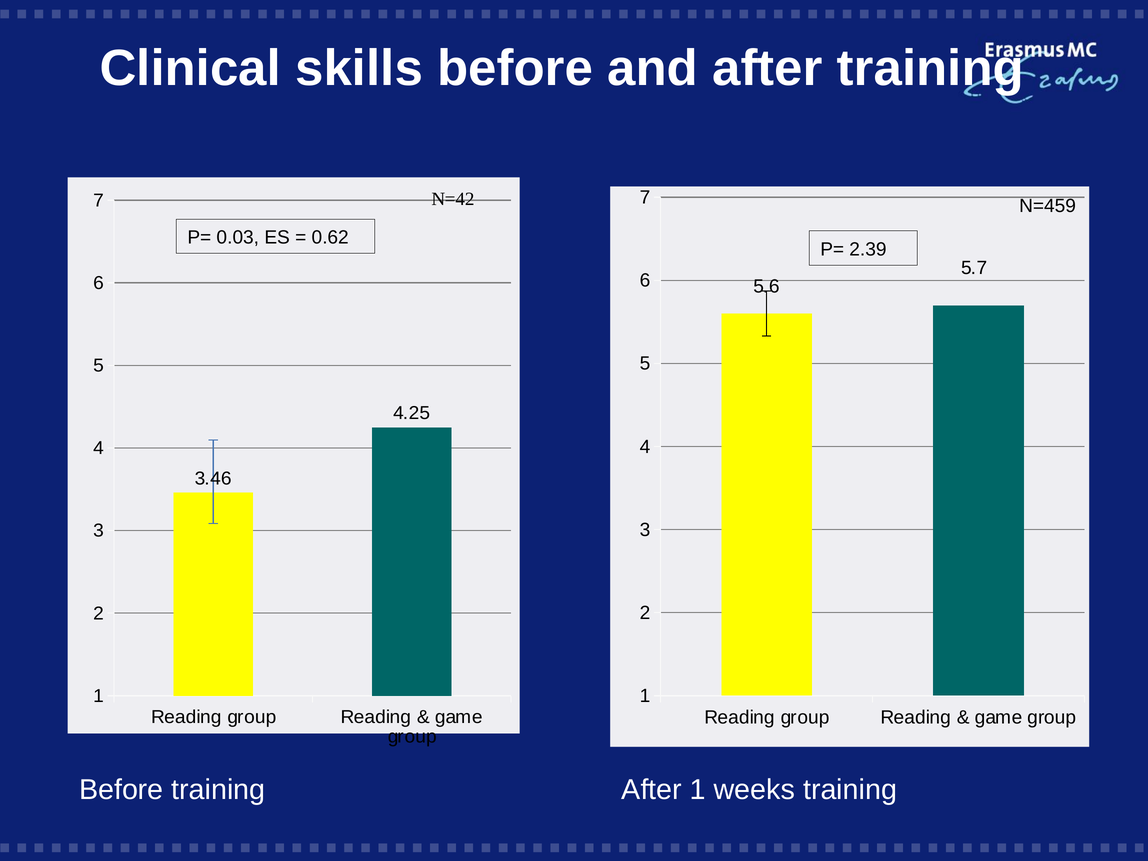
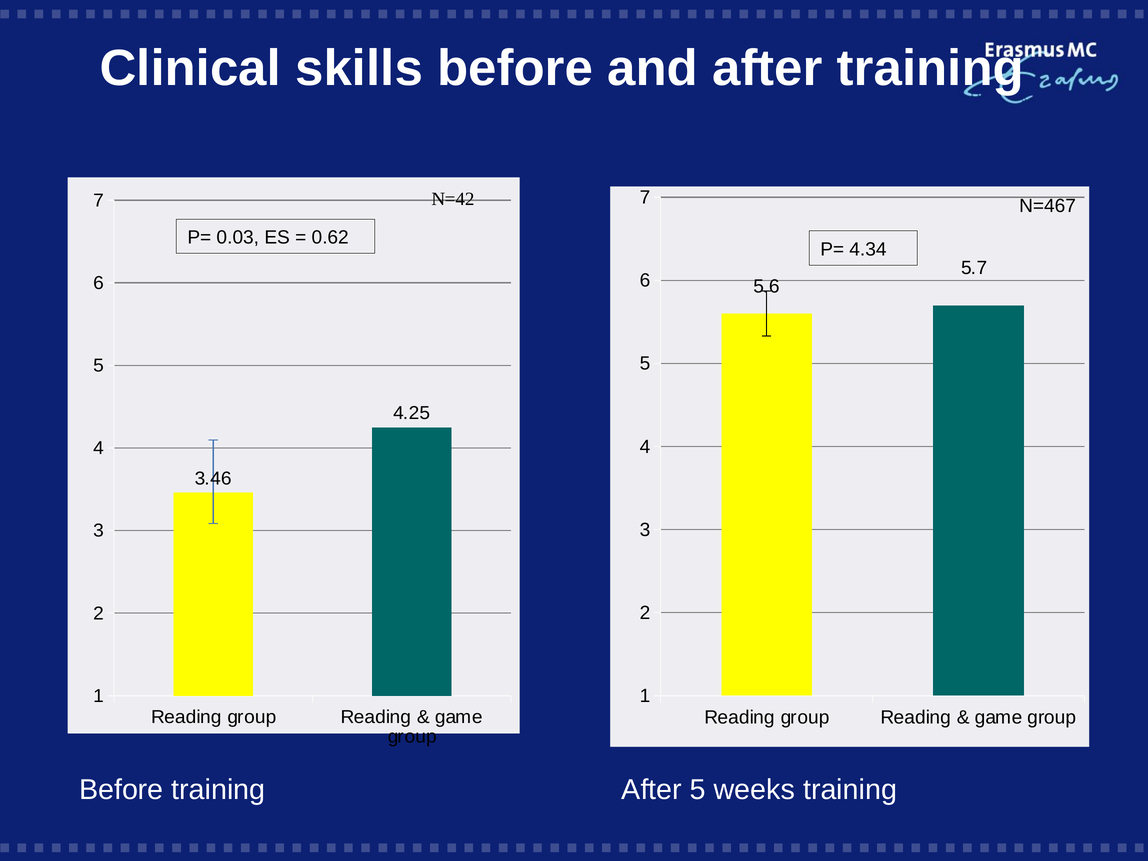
N=459: N=459 -> N=467 (1048, 206)
2.39: 2.39 -> 4.34 (868, 249)
After 1: 1 -> 5 (698, 790)
